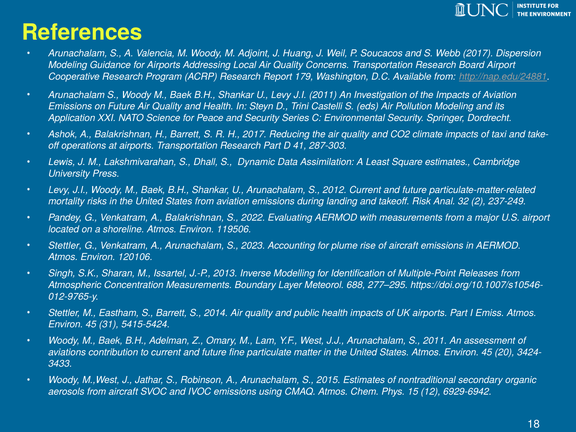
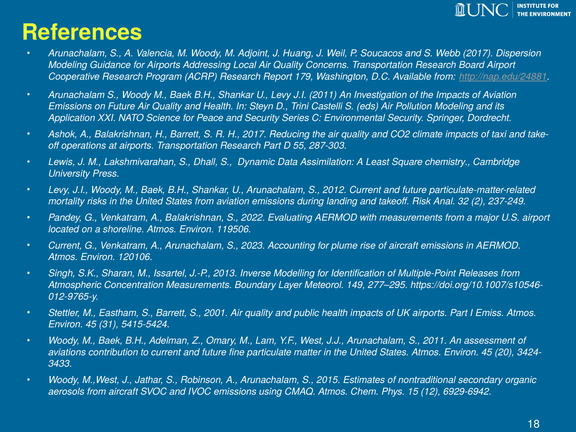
41: 41 -> 55 (300, 146)
Square estimates: estimates -> chemistry (448, 162)
Stettler: Stettler -> Current (65, 246)
688: 688 -> 149 (356, 285)
2014: 2014 -> 2001 (216, 313)
